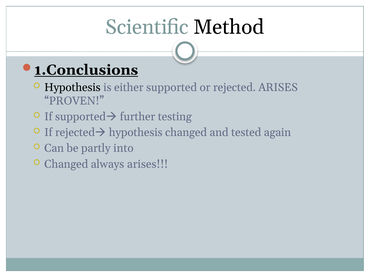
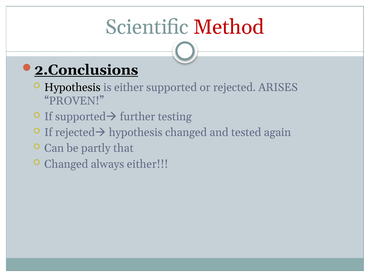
Method colour: black -> red (229, 27)
1.Conclusions: 1.Conclusions -> 2.Conclusions (86, 70)
into: into -> that (123, 149)
always arises: arises -> either (148, 164)
